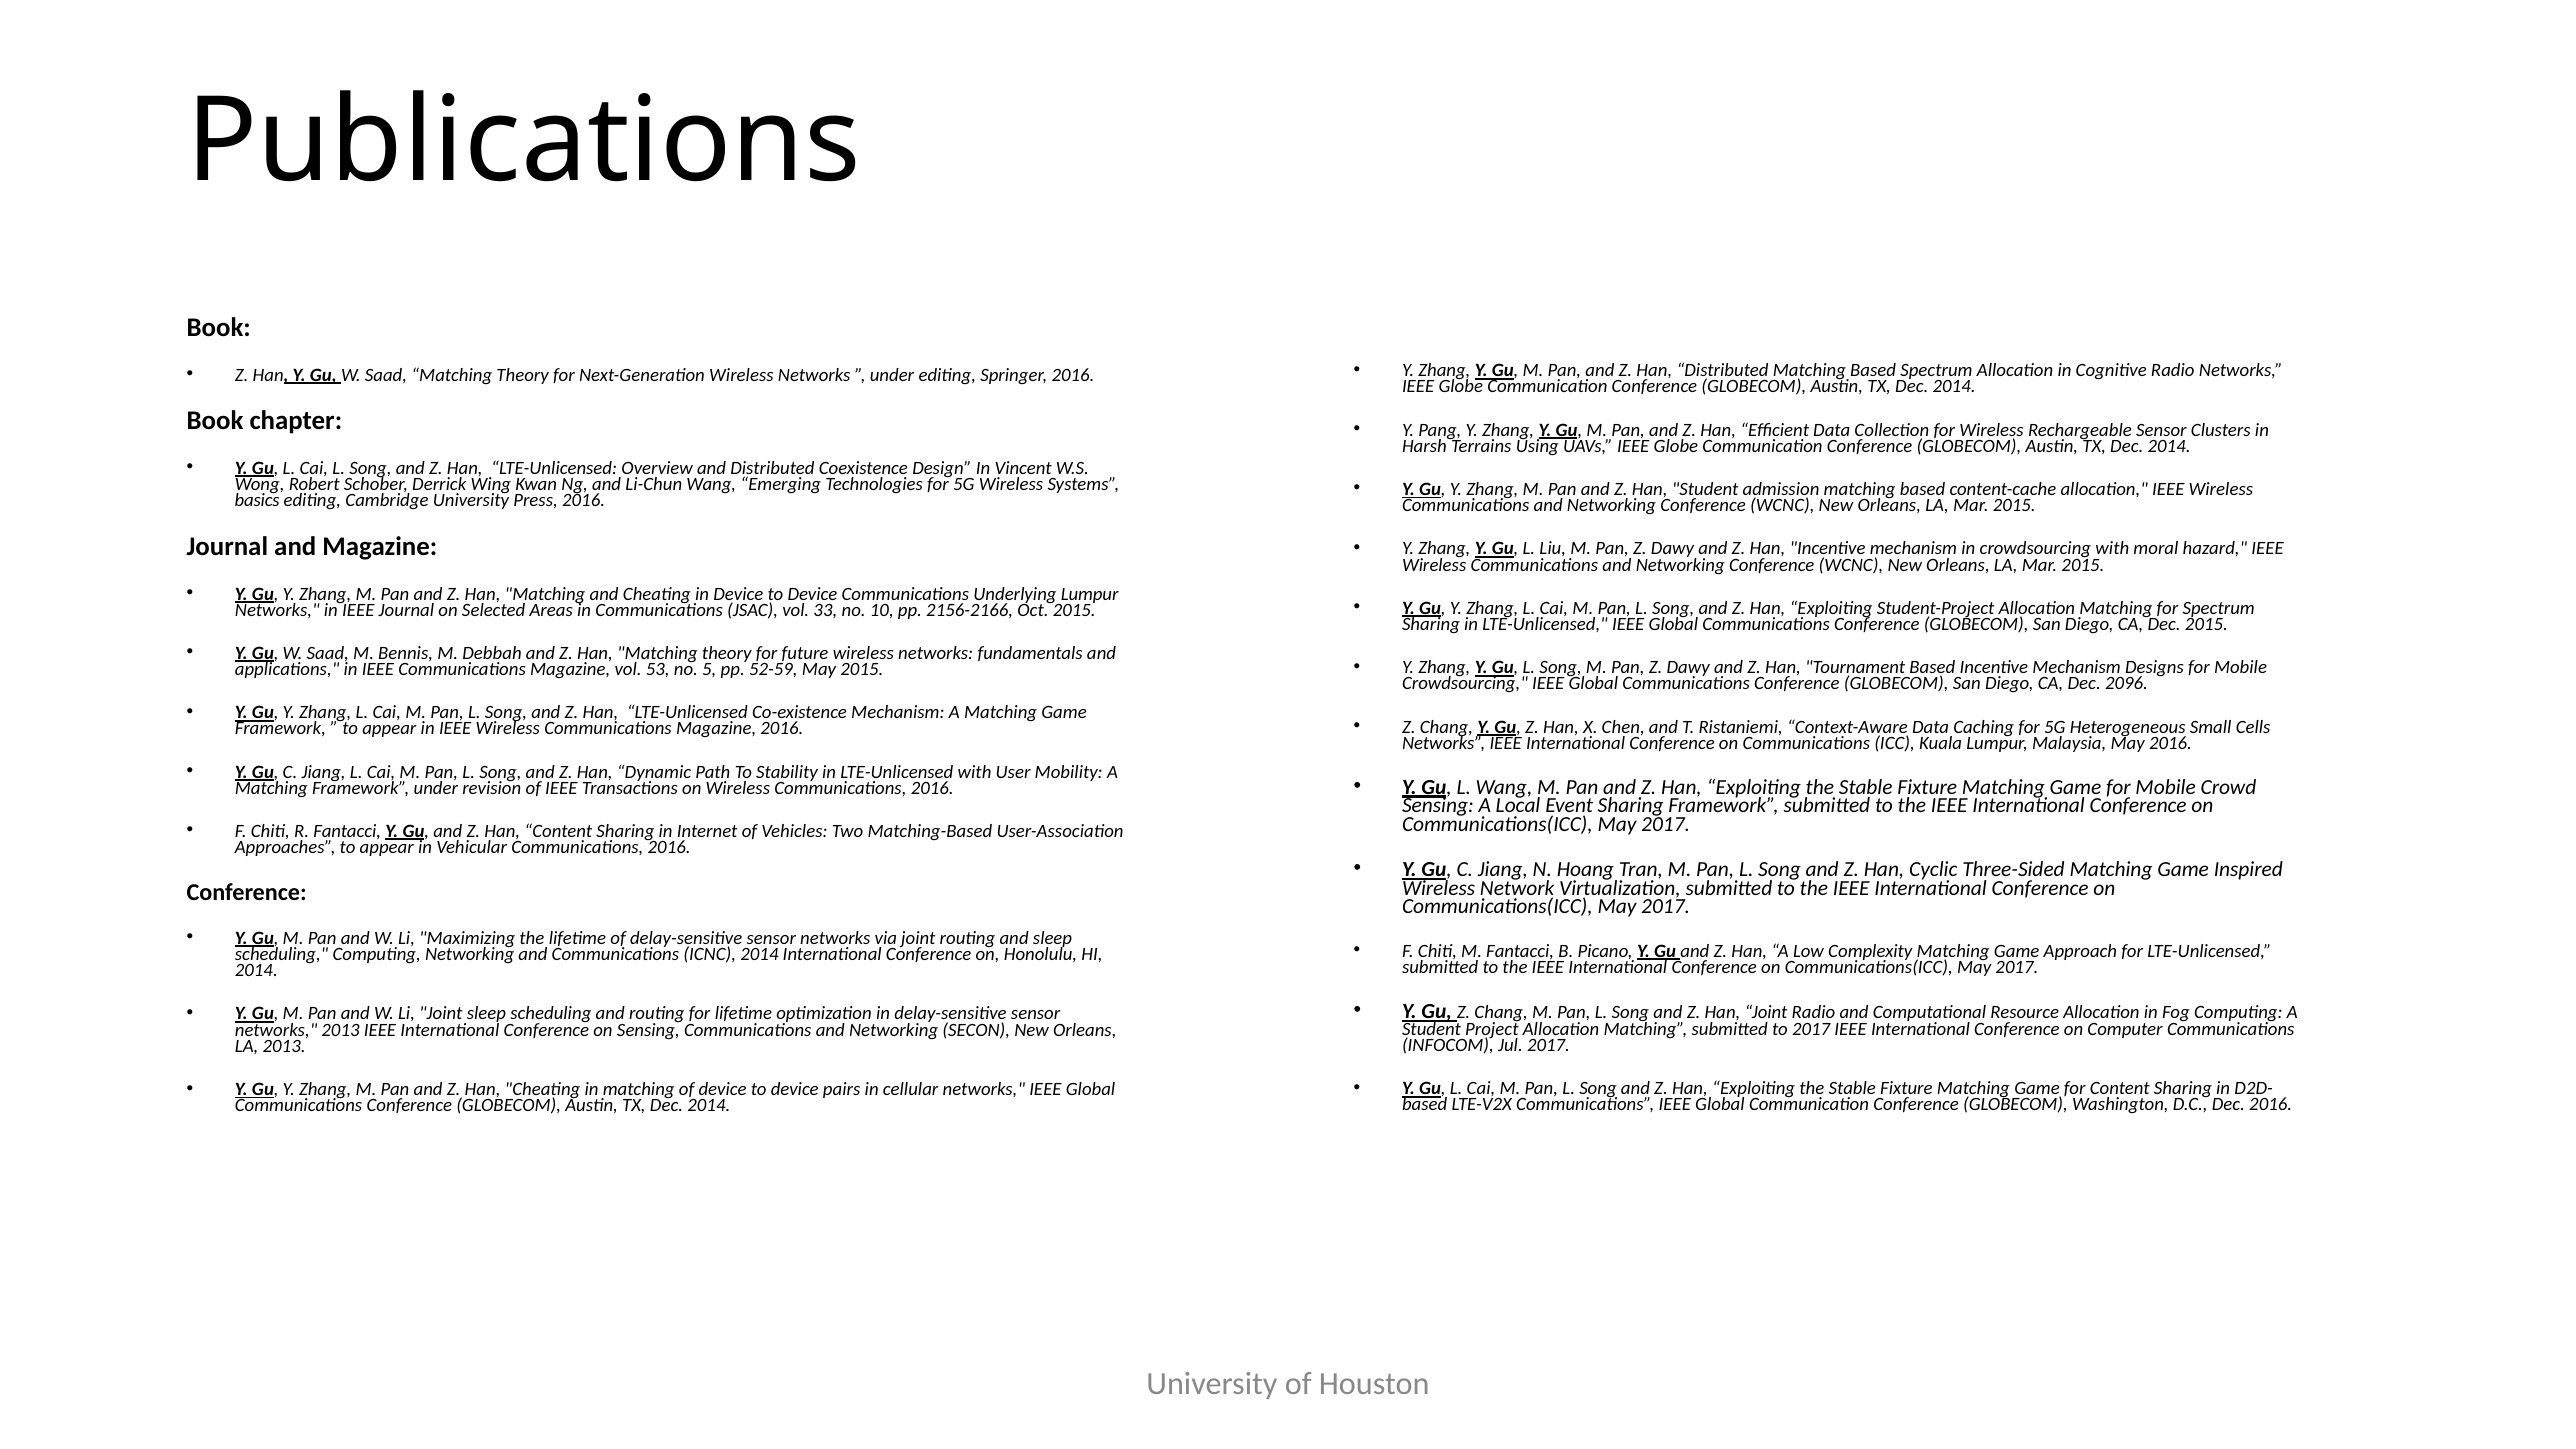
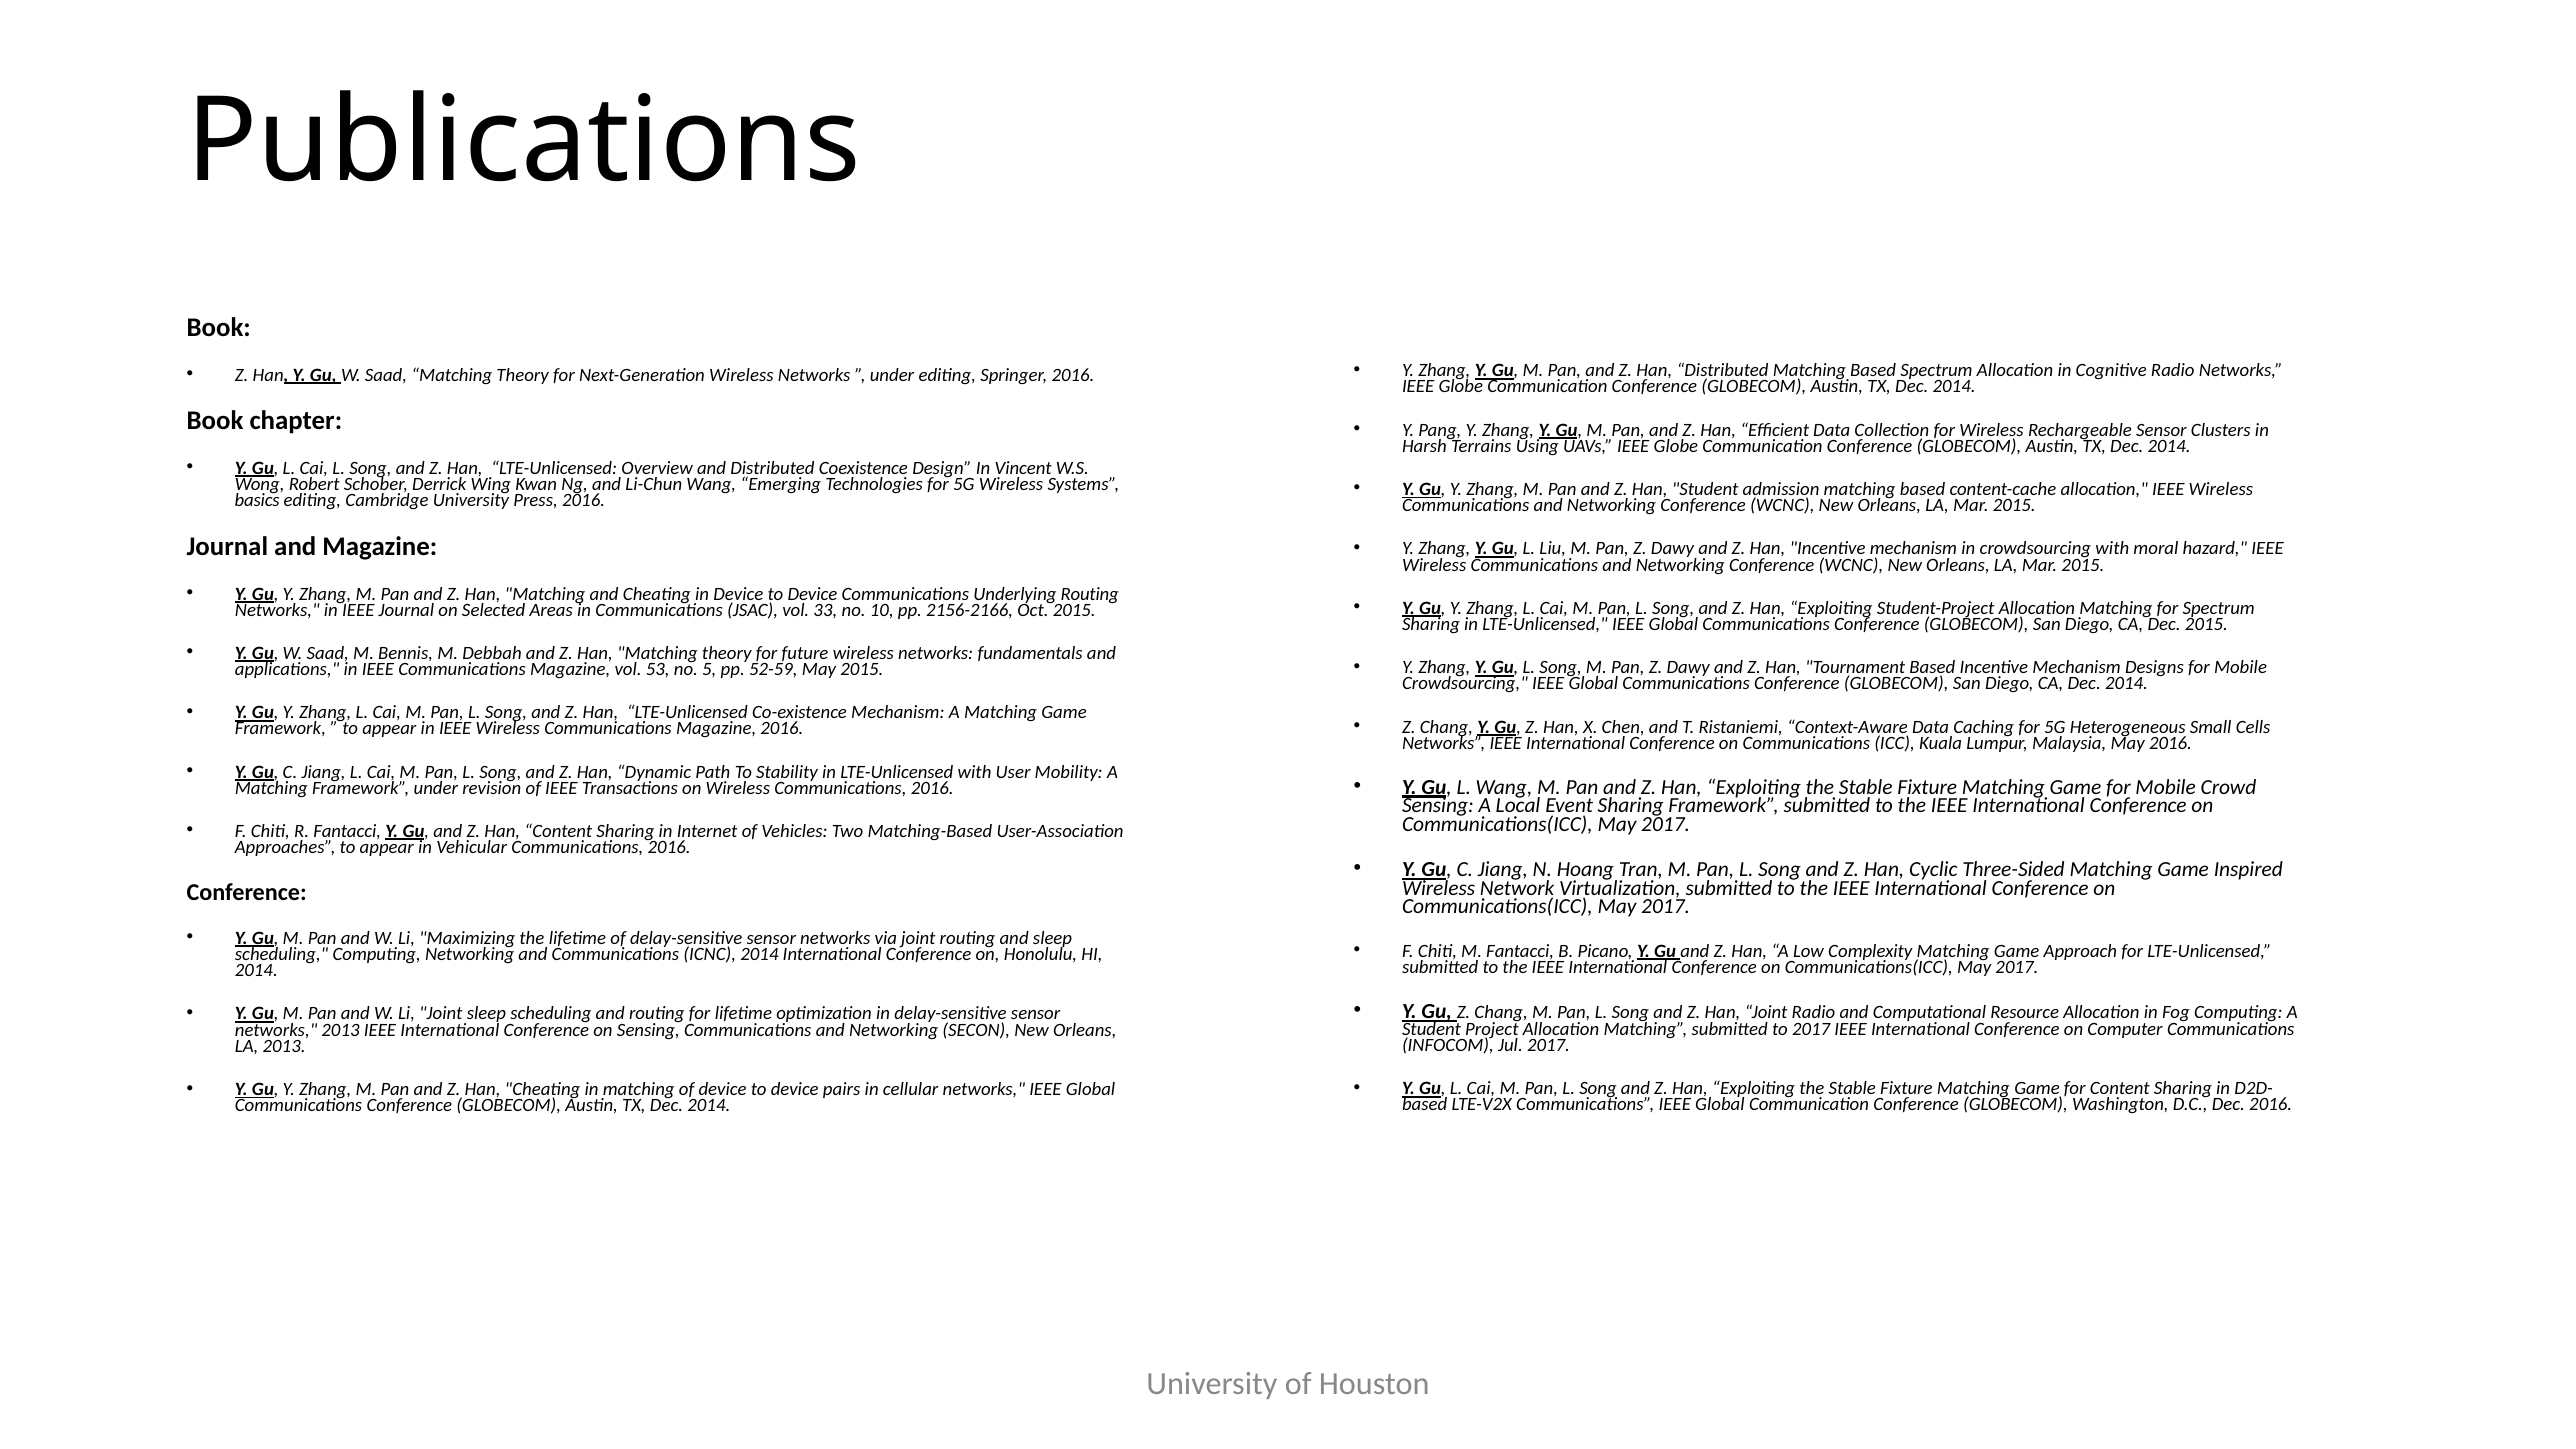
Underlying Lumpur: Lumpur -> Routing (1090, 594)
CA Dec 2096: 2096 -> 2014 (2126, 684)
